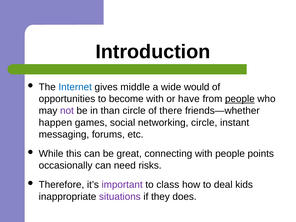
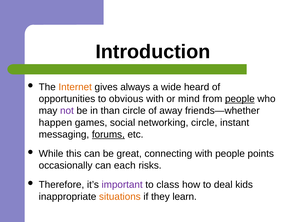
Internet colour: blue -> orange (75, 87)
middle: middle -> always (135, 87)
would: would -> heard (197, 87)
become: become -> obvious (126, 99)
have: have -> mind (189, 99)
there: there -> away (171, 111)
forums underline: none -> present (108, 134)
need: need -> each (125, 165)
situations colour: purple -> orange (120, 197)
does: does -> learn (185, 197)
